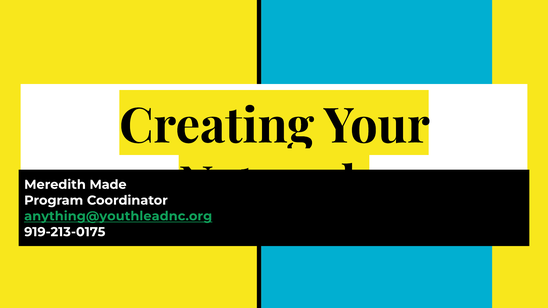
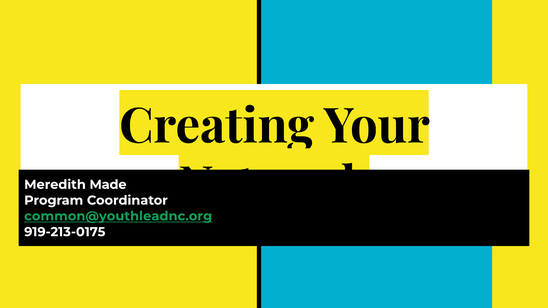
anything@youthleadnc.org: anything@youthleadnc.org -> common@youthleadnc.org (118, 216)
